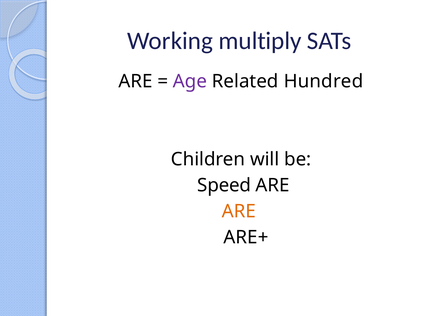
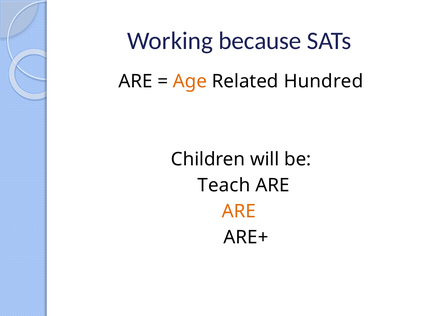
multiply: multiply -> because (260, 41)
Age colour: purple -> orange (190, 81)
Speed: Speed -> Teach (224, 186)
